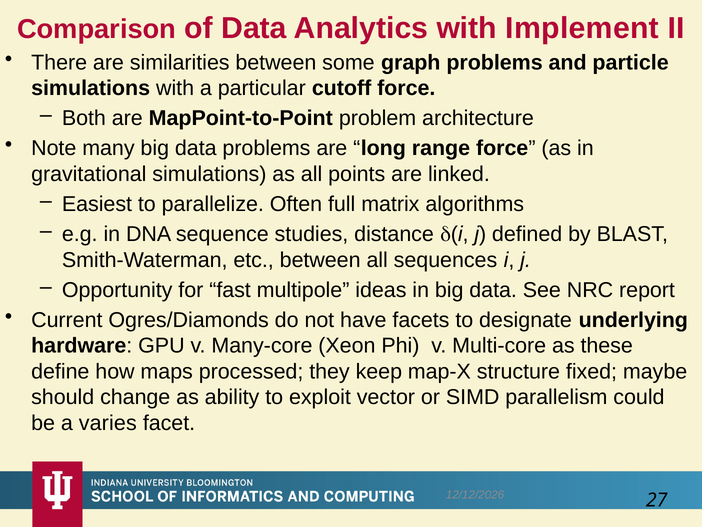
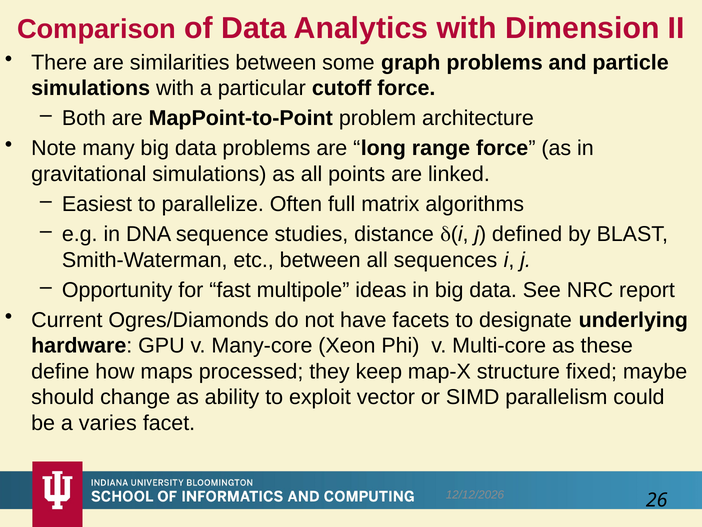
Implement: Implement -> Dimension (582, 28)
27: 27 -> 26 (657, 500)
